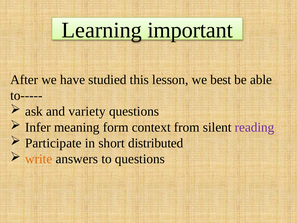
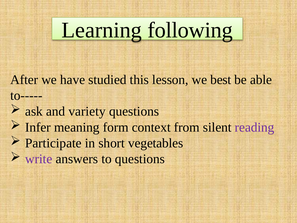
important: important -> following (190, 30)
distributed: distributed -> vegetables (156, 143)
write colour: orange -> purple (39, 159)
